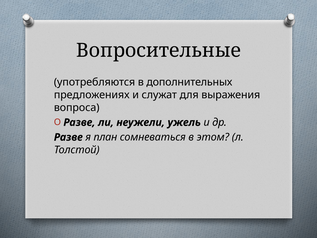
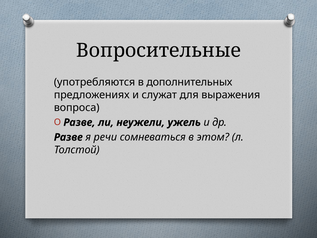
план: план -> речи (105, 137)
